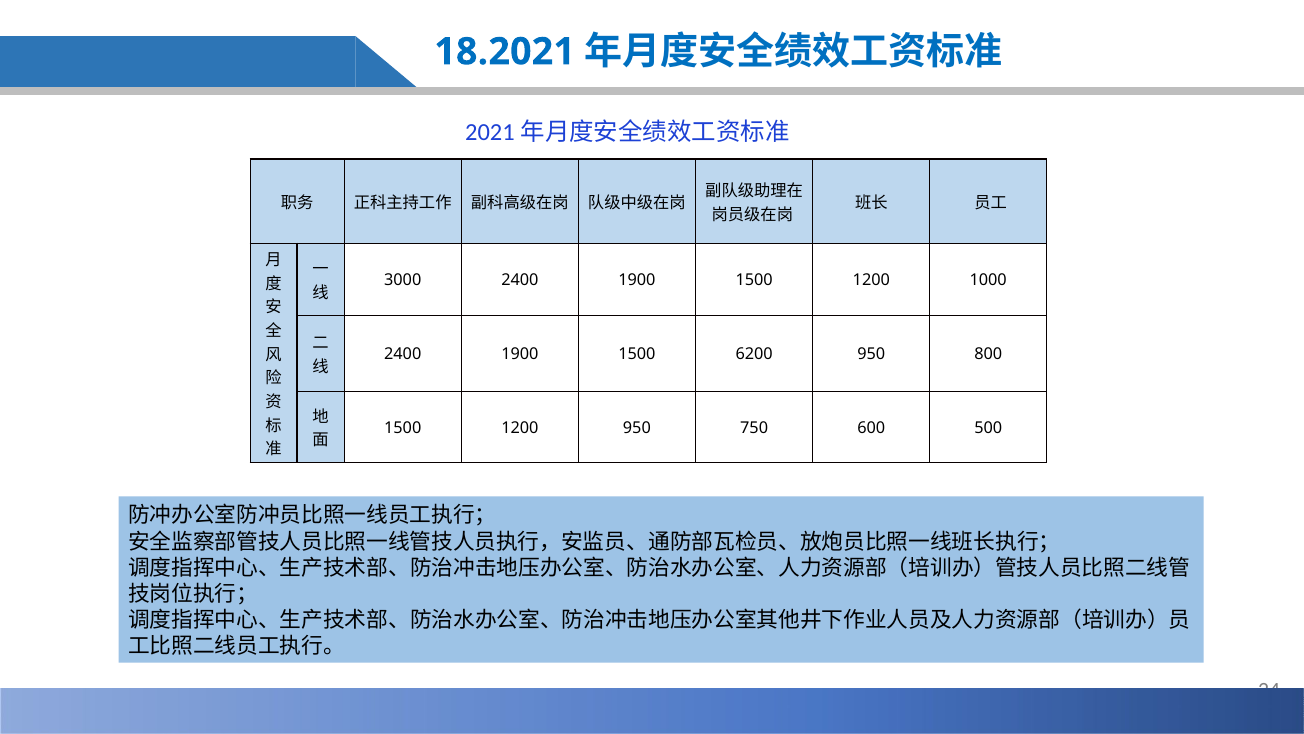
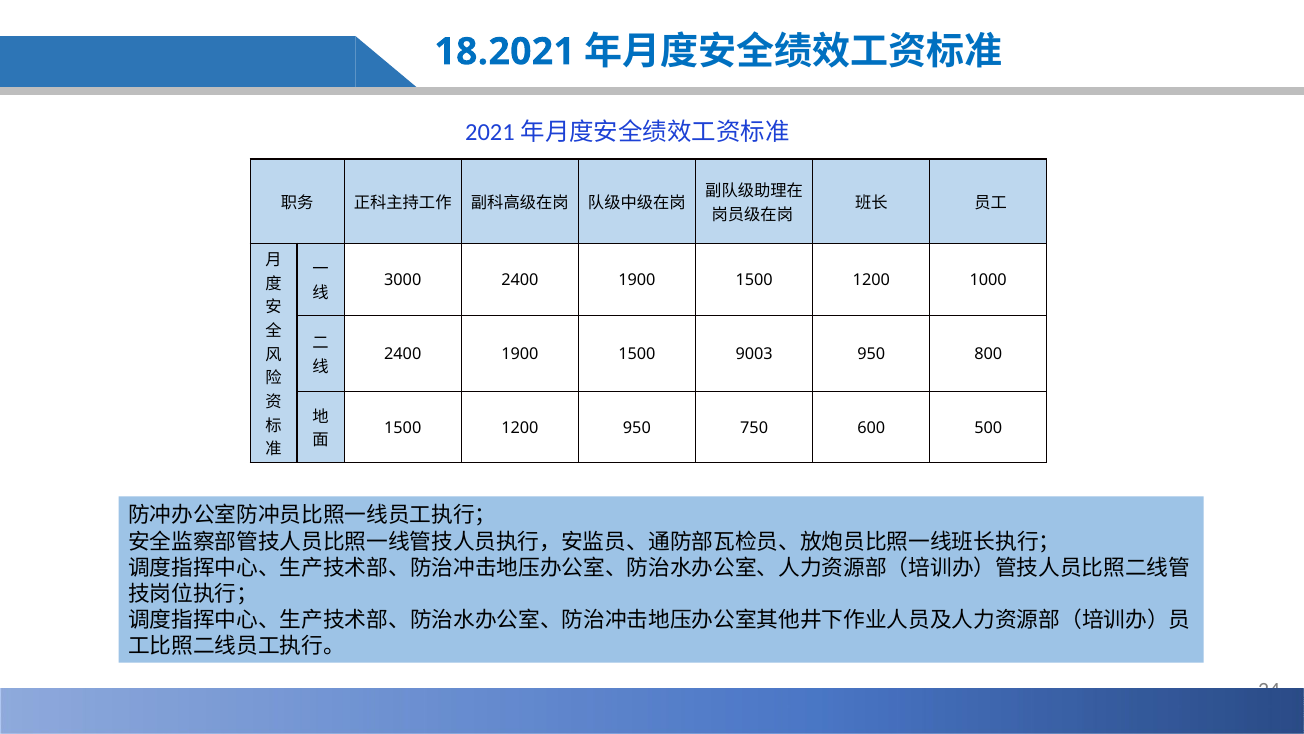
6200: 6200 -> 9003 (754, 354)
